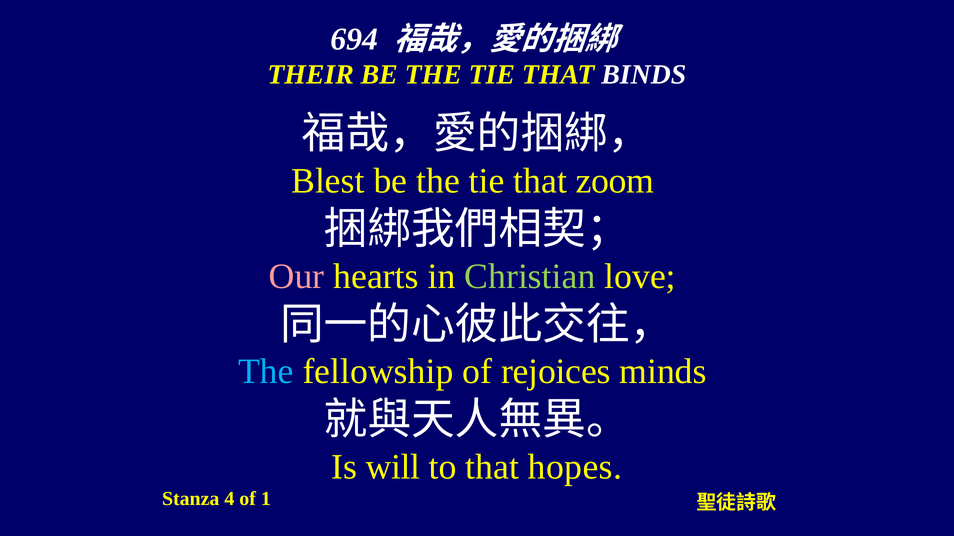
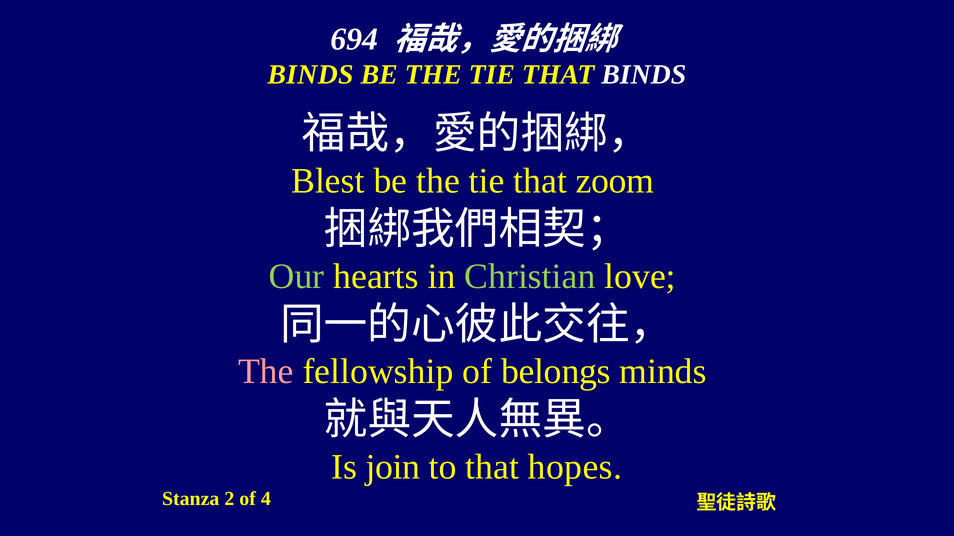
THEIR: THEIR -> BINDS (310, 75)
Our colour: pink -> light green (297, 277)
The colour: light blue -> pink (266, 372)
rejoices: rejoices -> belongs (556, 372)
will: will -> join (393, 467)
4: 4 -> 2 (229, 499)
1: 1 -> 4 (266, 499)
